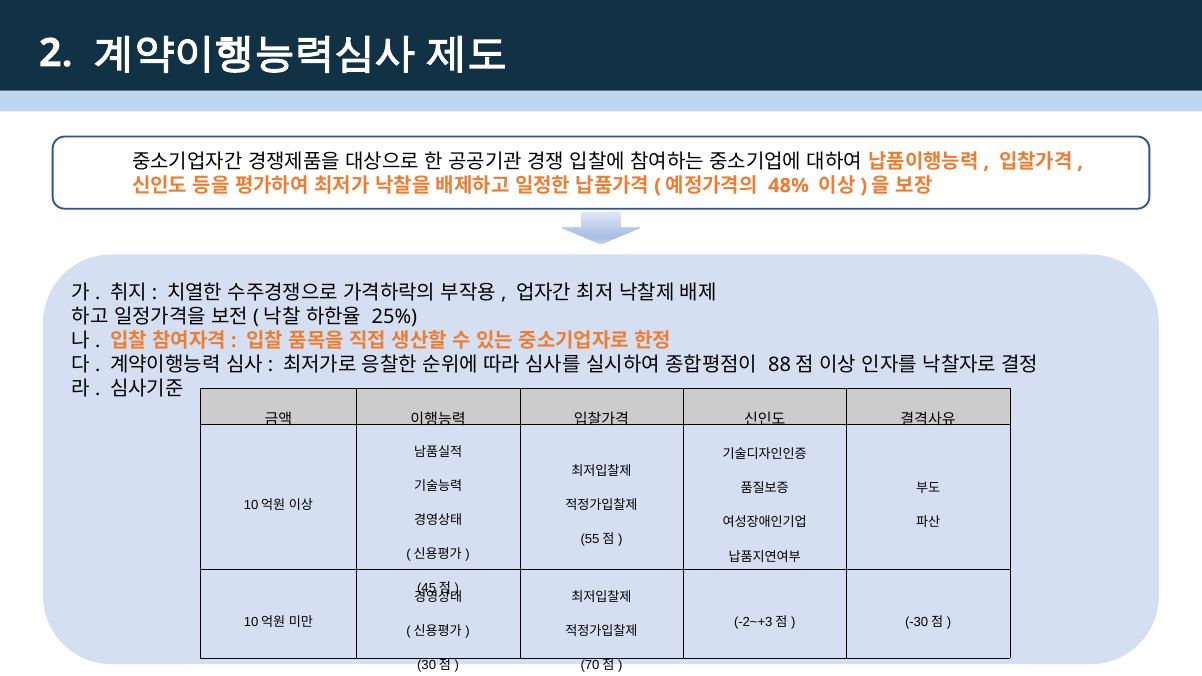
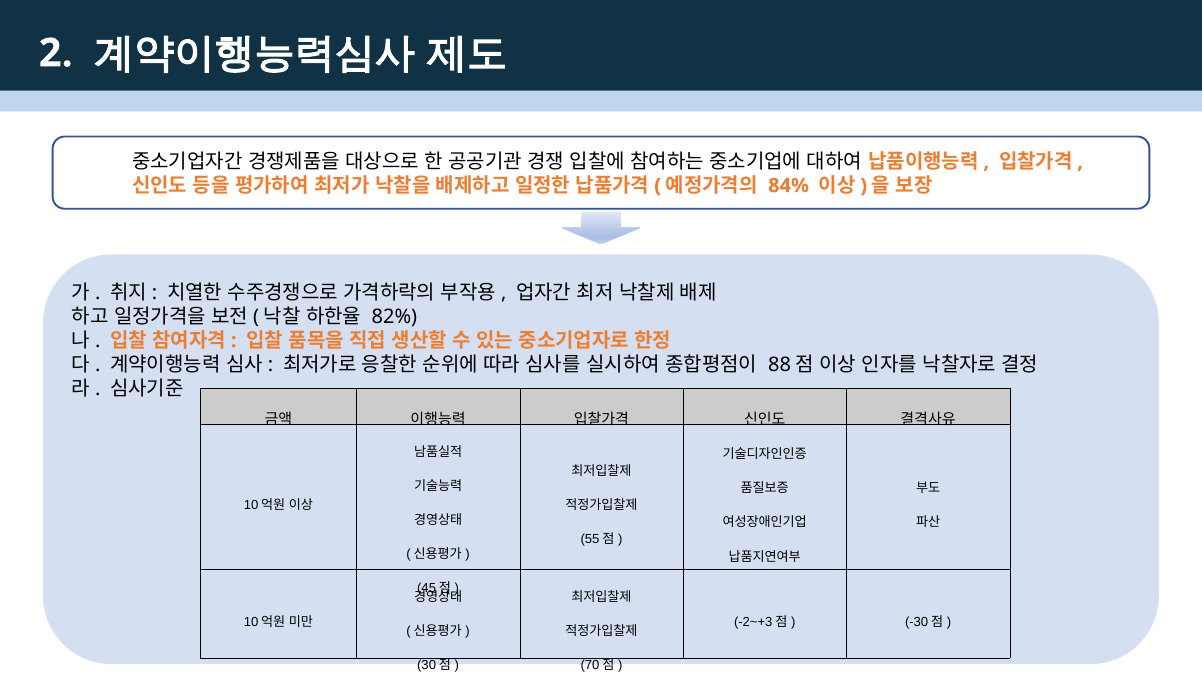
48%: 48% -> 84% (789, 186)
25%: 25% -> 82% (394, 317)
